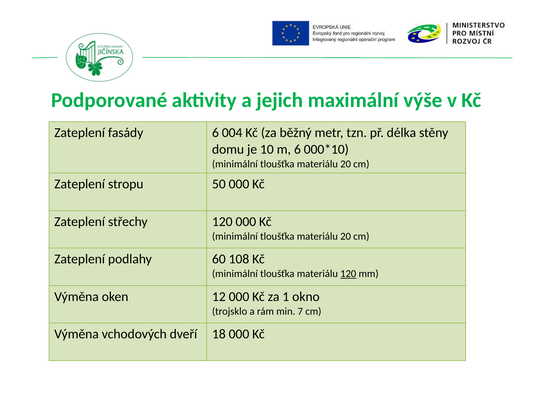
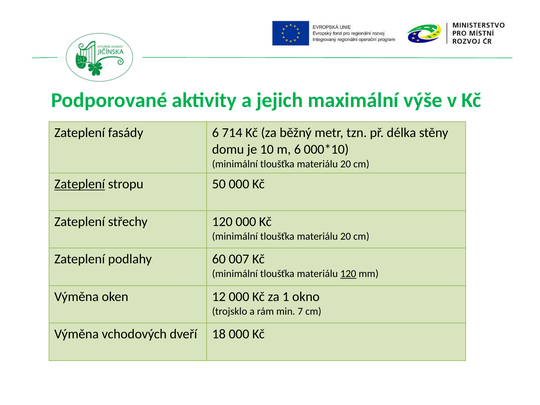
004: 004 -> 714 (232, 133)
Zateplení underline: none -> present (80, 184)
108: 108 -> 007 (239, 259)
